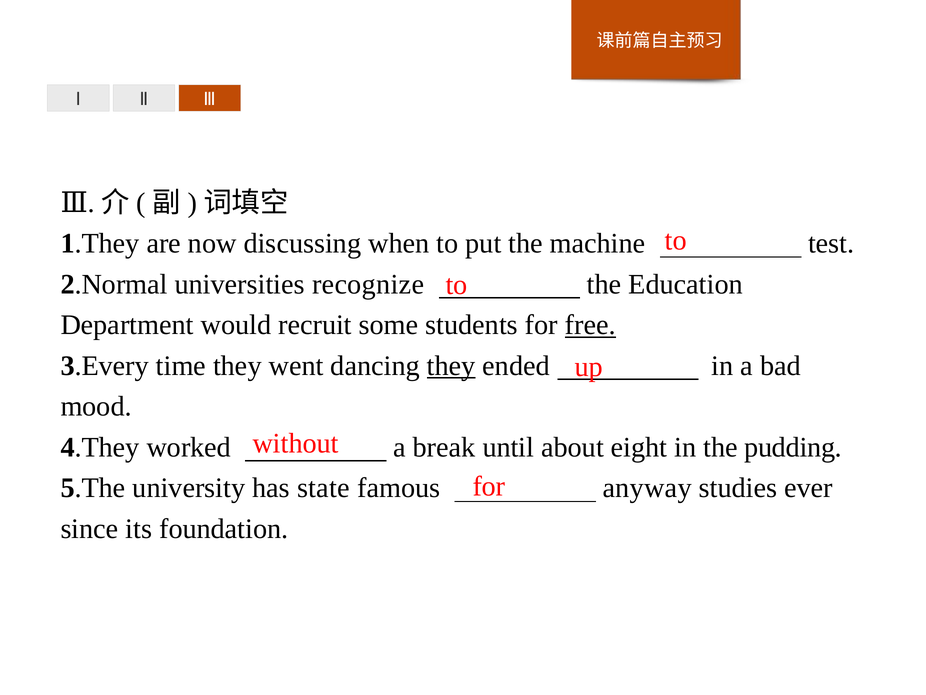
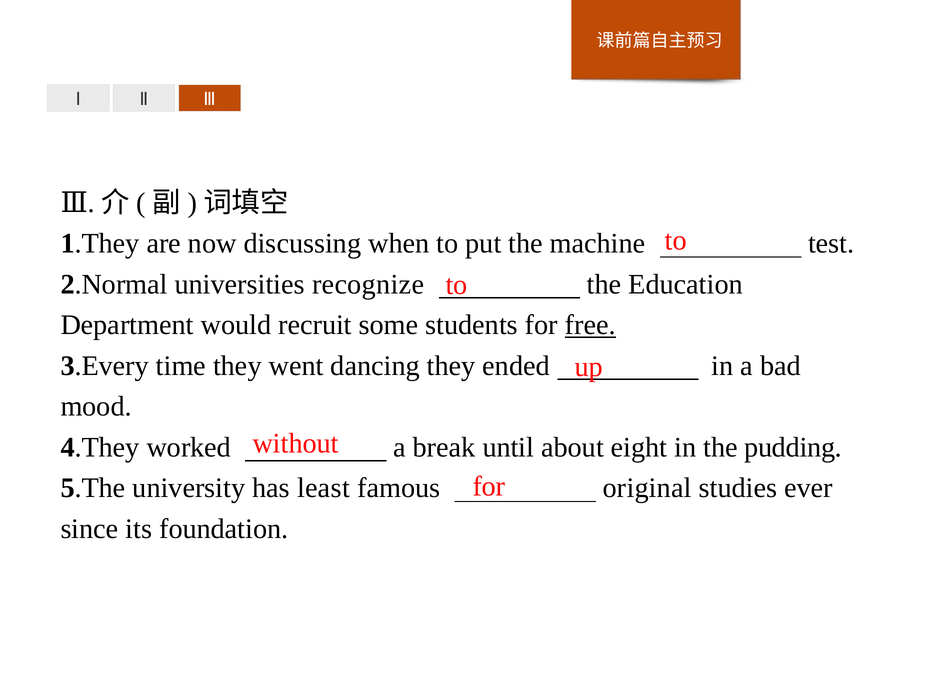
they underline: present -> none (451, 365)
state: state -> least (323, 488)
anyway: anyway -> original (647, 488)
